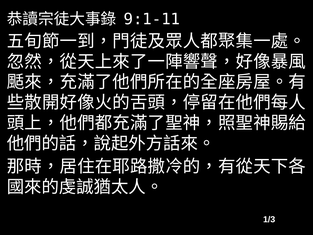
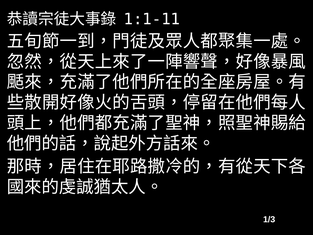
9:1-11: 9:1-11 -> 1:1-11 (152, 19)
